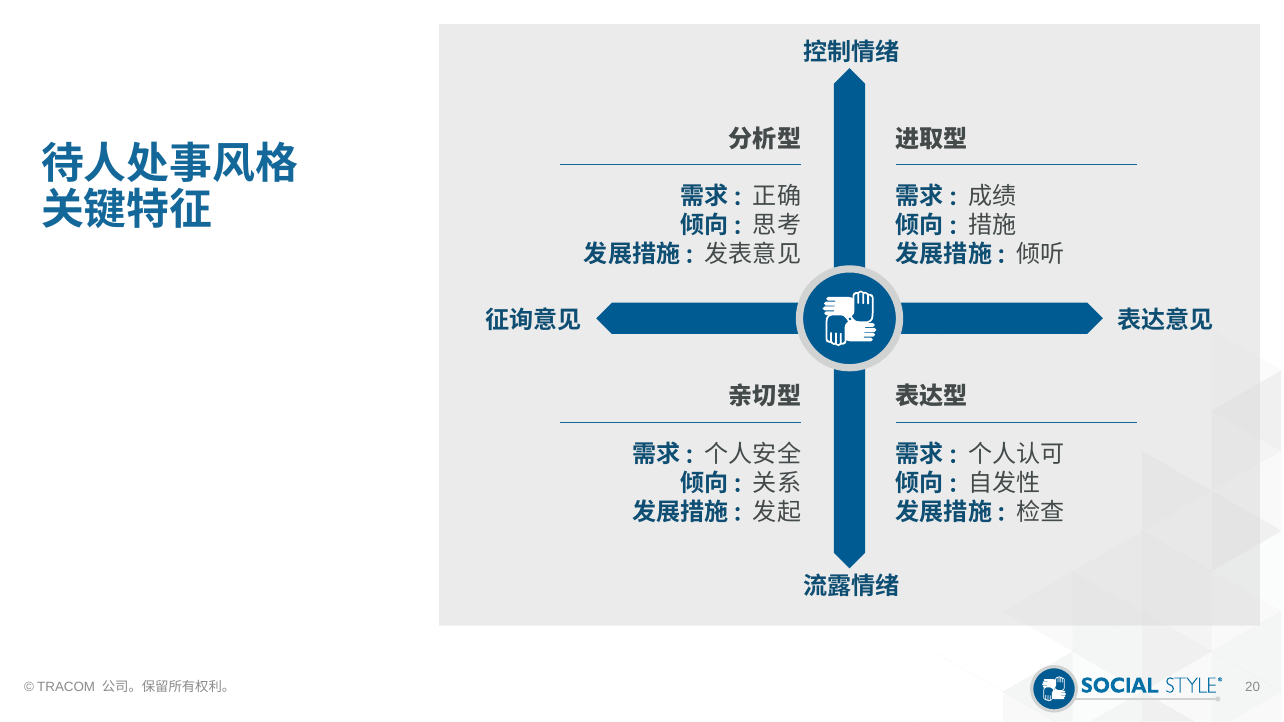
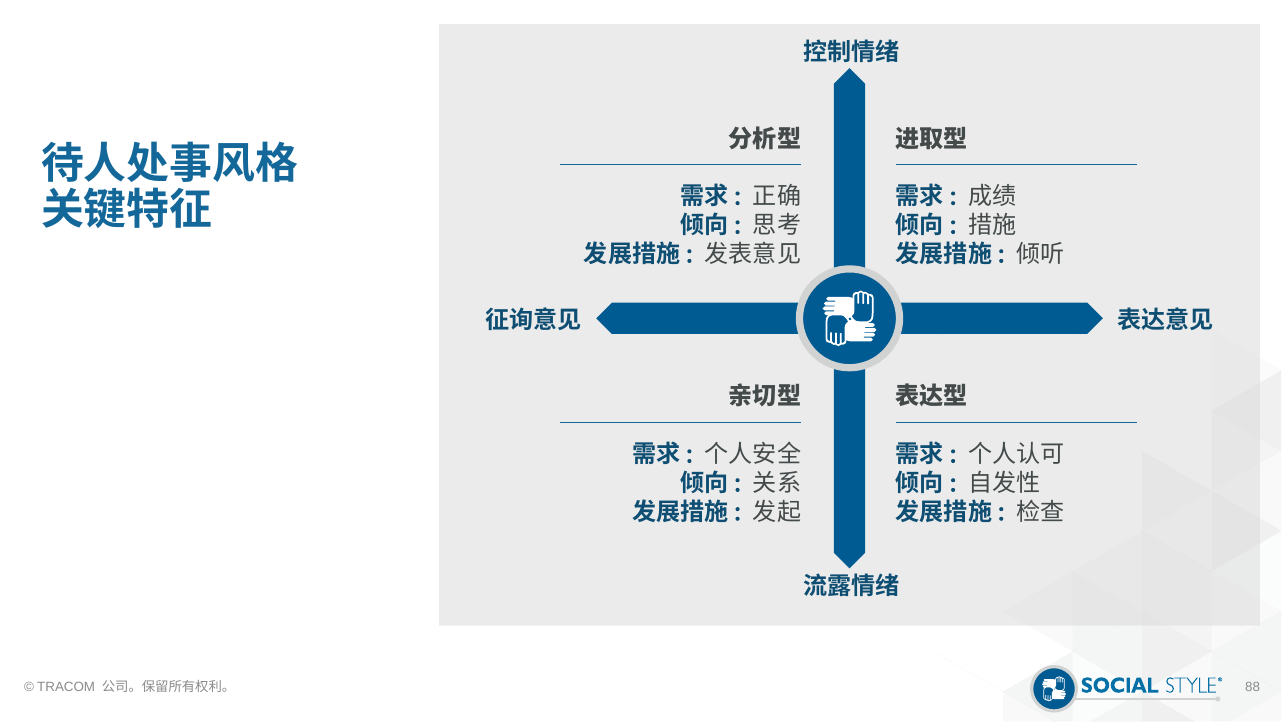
20: 20 -> 88 (1253, 687)
